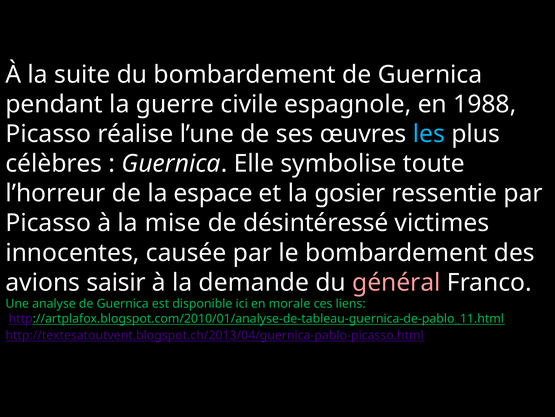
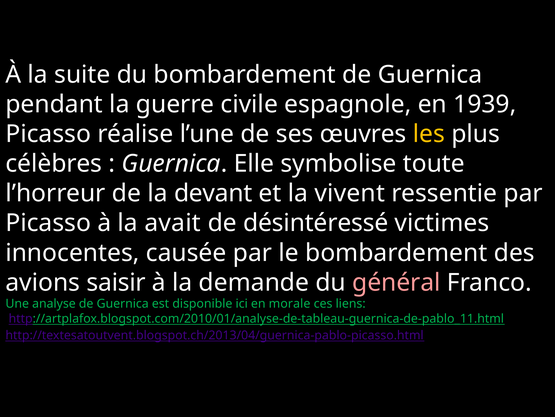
1988: 1988 -> 1939 (485, 104)
les colour: light blue -> yellow (429, 134)
espace: espace -> devant (213, 193)
gosier: gosier -> vivent (350, 193)
mise: mise -> avait (173, 223)
